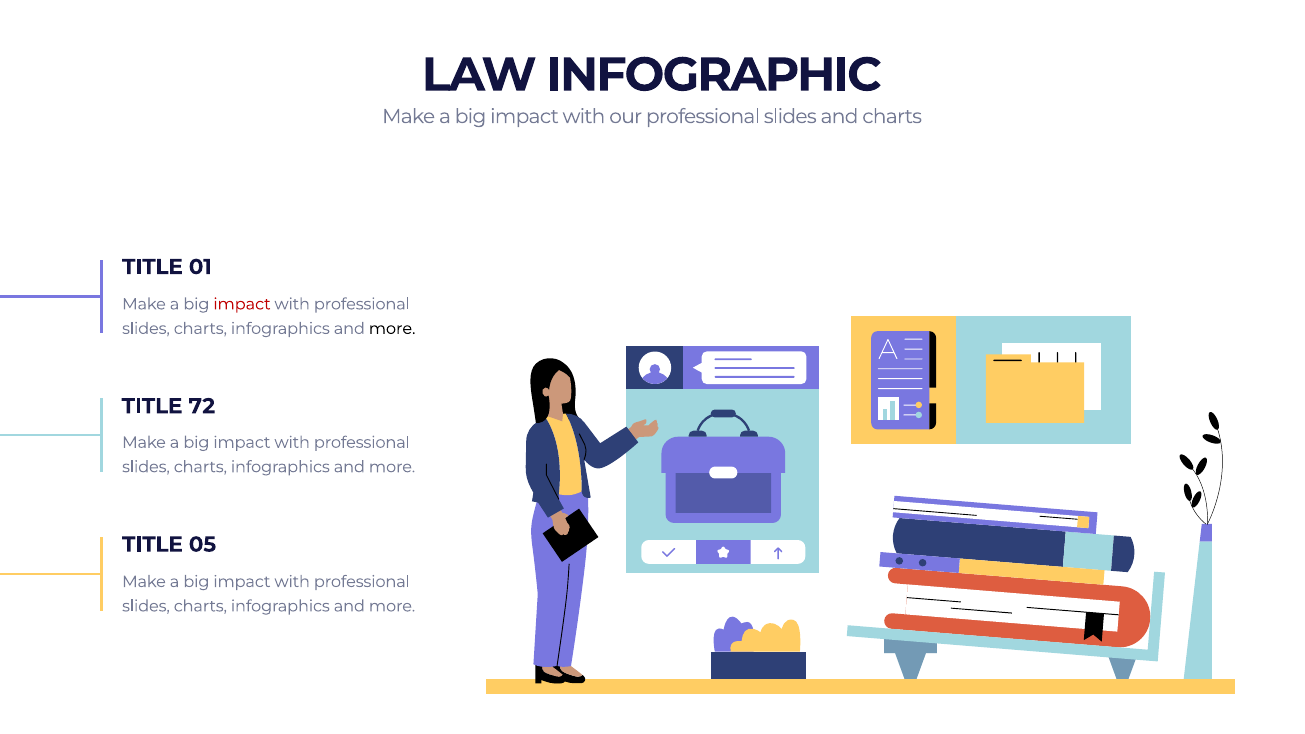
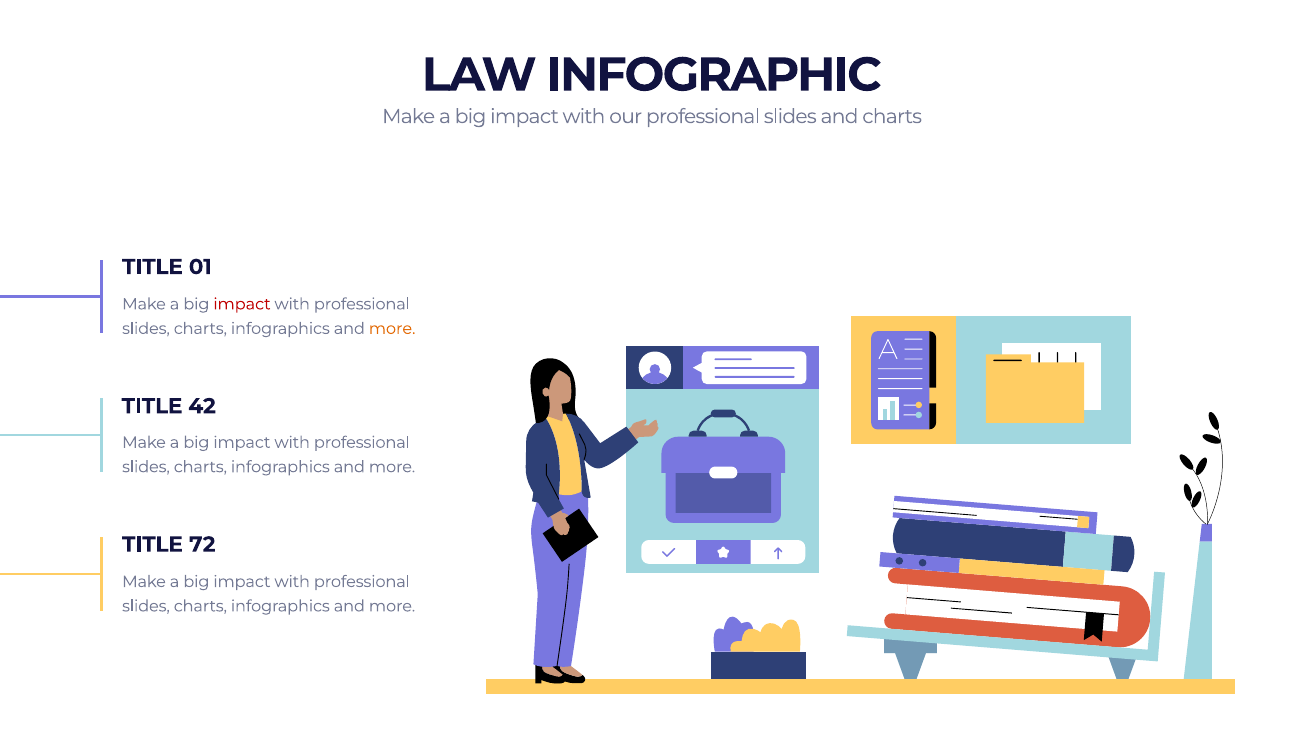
more colour: black -> orange (392, 329)
72: 72 -> 42 (202, 406)
05: 05 -> 72 (202, 545)
